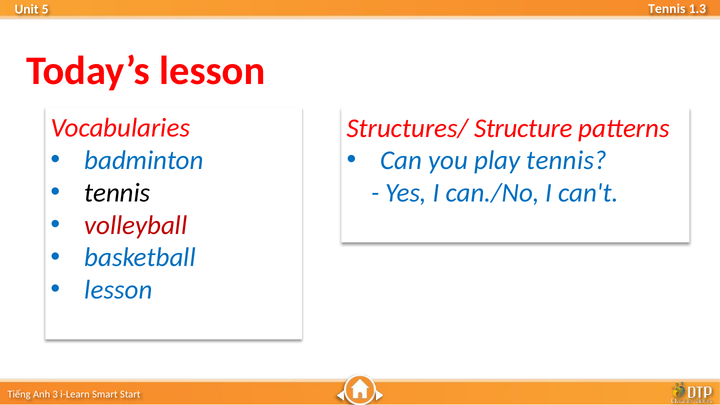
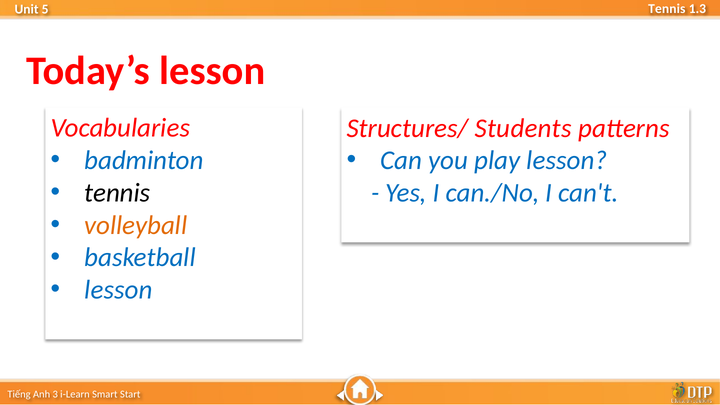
Structure: Structure -> Students (523, 128)
play tennis: tennis -> lesson (567, 161)
volleyball colour: red -> orange (136, 225)
